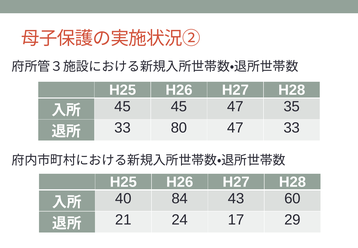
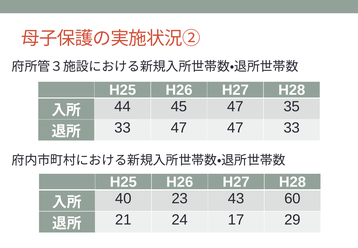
45: 45 -> 44 (123, 106)
33 80: 80 -> 47 (179, 128)
84: 84 -> 23 (180, 198)
